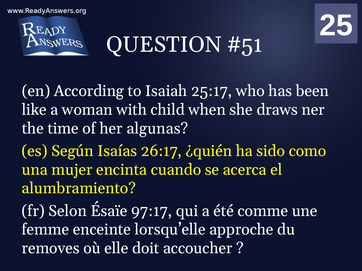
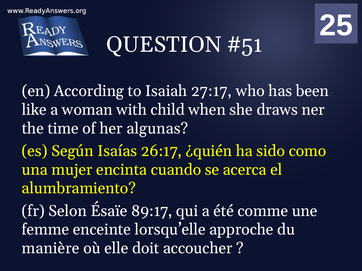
25:17: 25:17 -> 27:17 (211, 91)
97:17: 97:17 -> 89:17 (152, 211)
removes: removes -> manière (51, 249)
